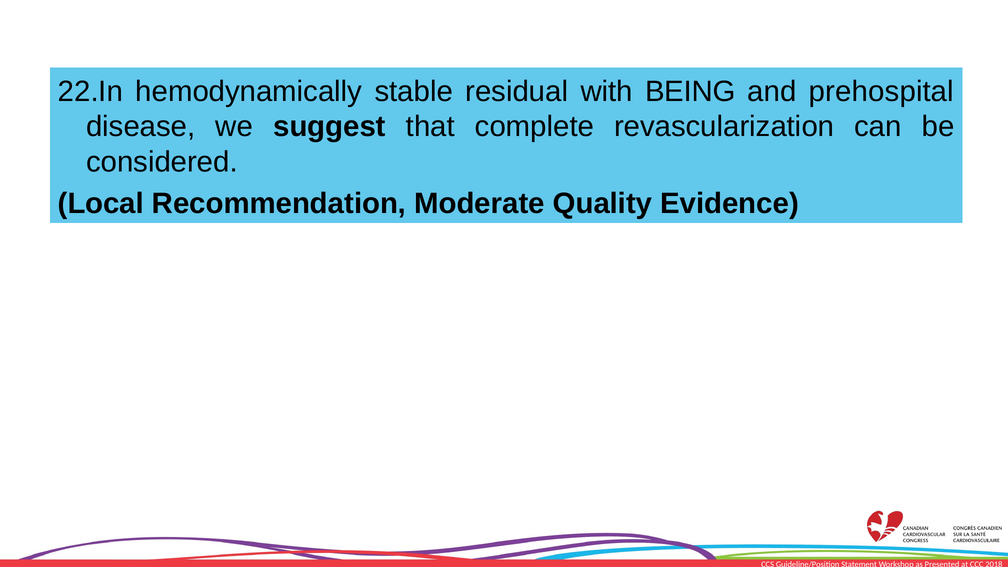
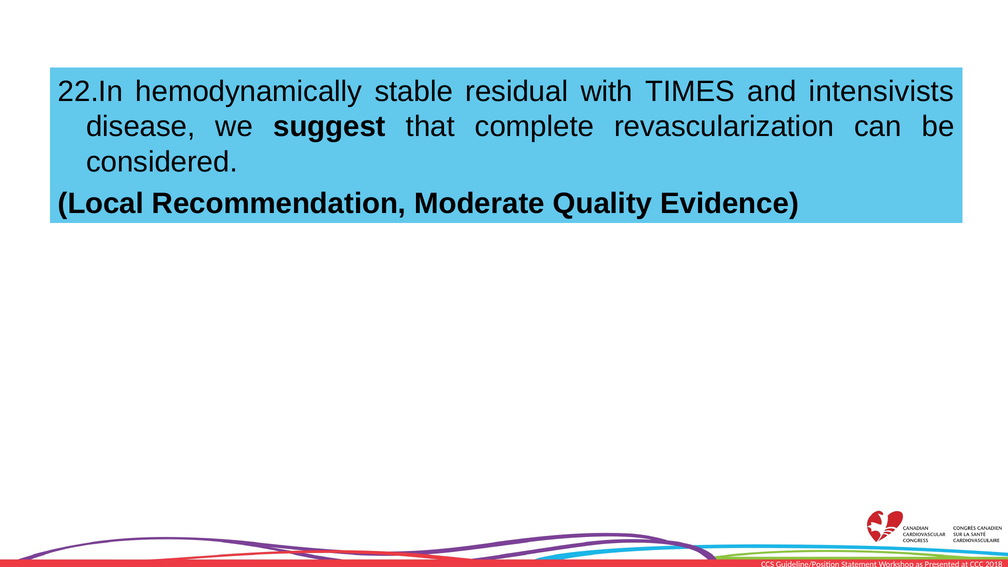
BEING: BEING -> TIMES (690, 91)
prehospital: prehospital -> intensivists (881, 91)
